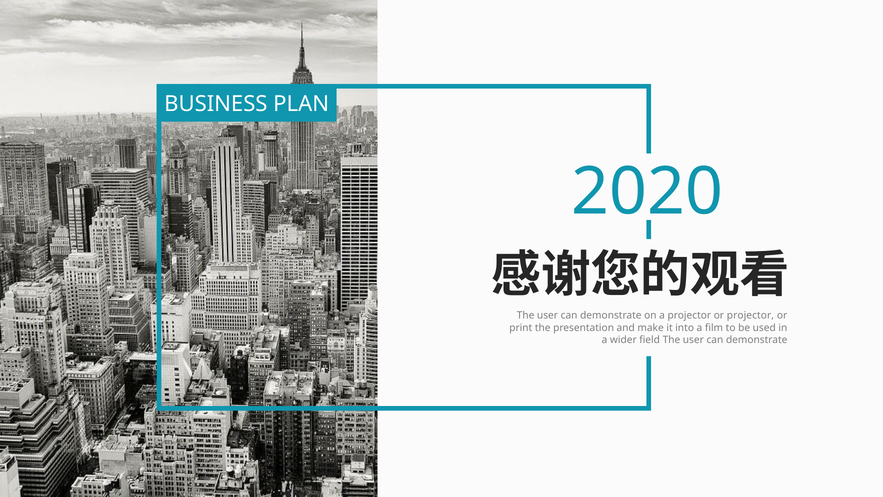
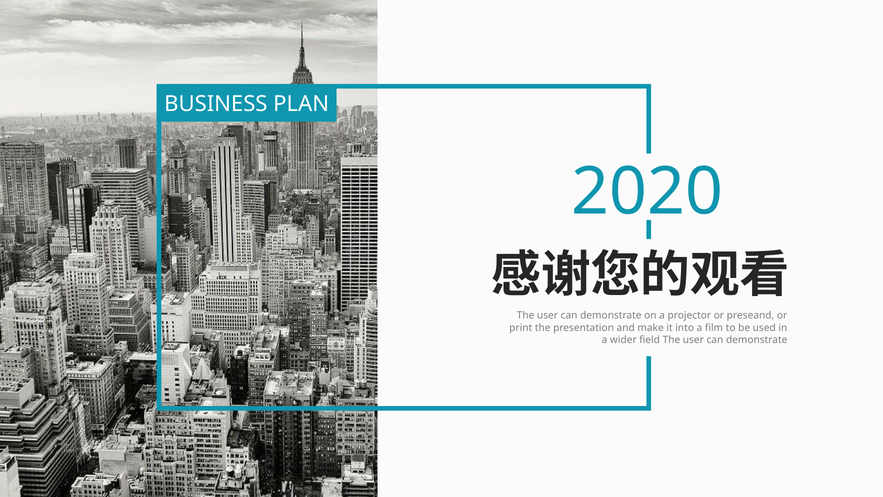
or projector: projector -> preseand (750, 315)
